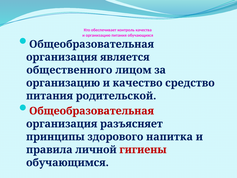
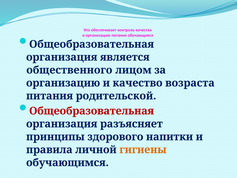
средство: средство -> возраста (190, 83)
напитка: напитка -> напитки (170, 137)
гигиены colour: red -> orange (143, 150)
